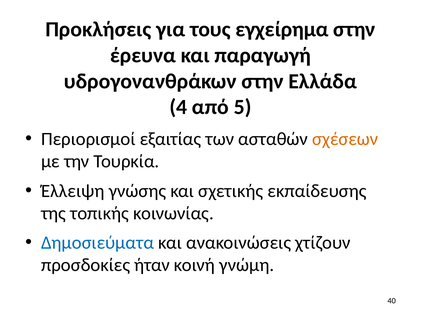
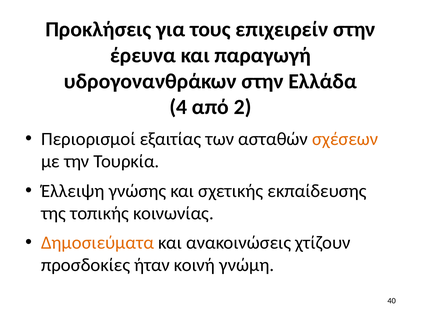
εγχείρημα: εγχείρημα -> επιχειρείν (282, 30)
5: 5 -> 2 (243, 107)
Δημοσιεύματα colour: blue -> orange (98, 243)
